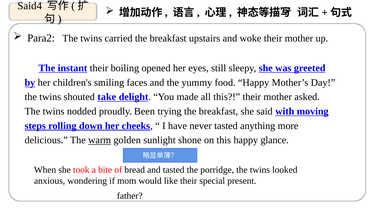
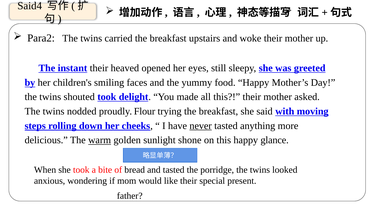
boiling: boiling -> heaved (125, 68)
shouted take: take -> took (107, 97)
Been: Been -> Flour (145, 111)
never underline: none -> present (201, 126)
